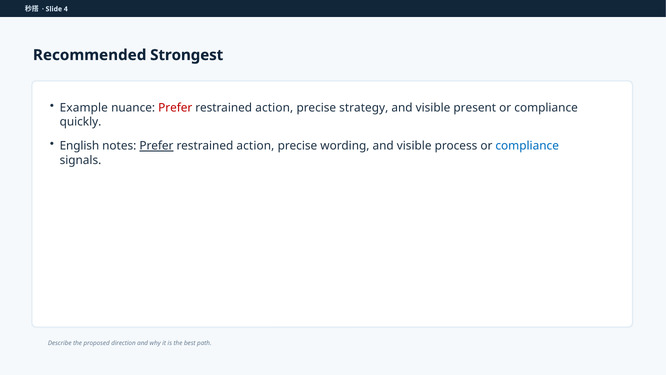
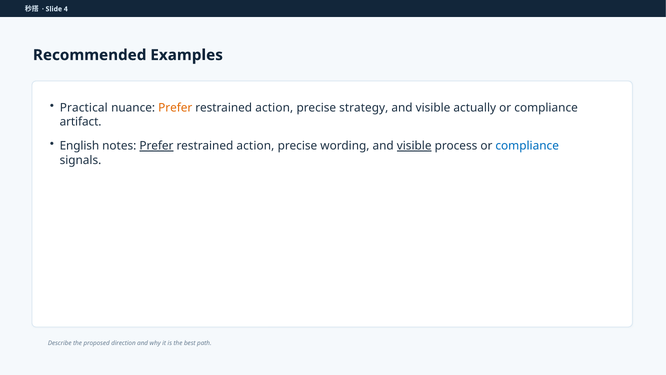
Strongest: Strongest -> Examples (187, 55)
Example: Example -> Practical (84, 108)
Prefer colour: red -> orange (175, 108)
present: present -> actually (475, 108)
quickly: quickly -> artifact (81, 122)
visible underline: none -> present (414, 146)
